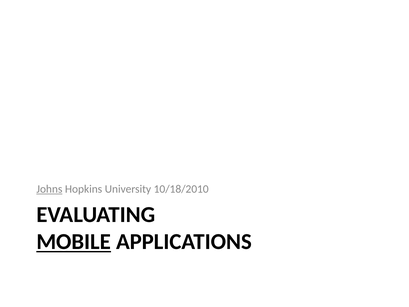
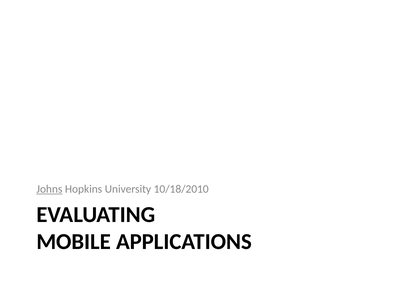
MOBILE underline: present -> none (74, 242)
